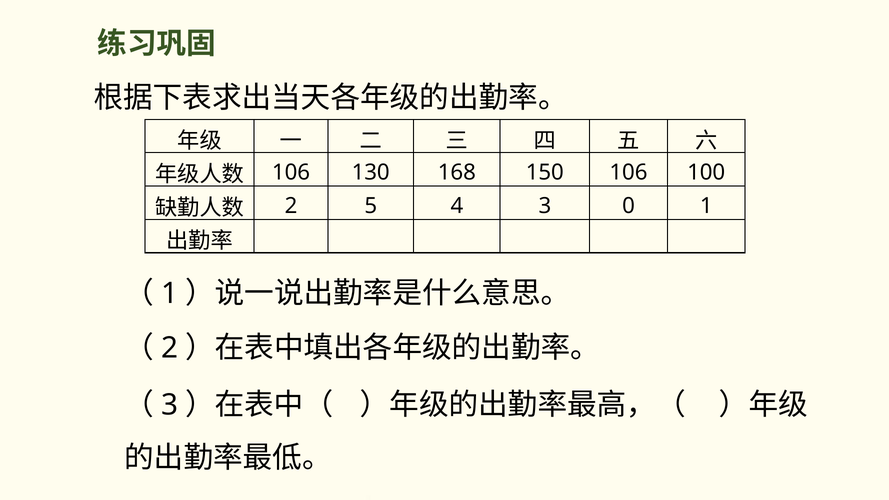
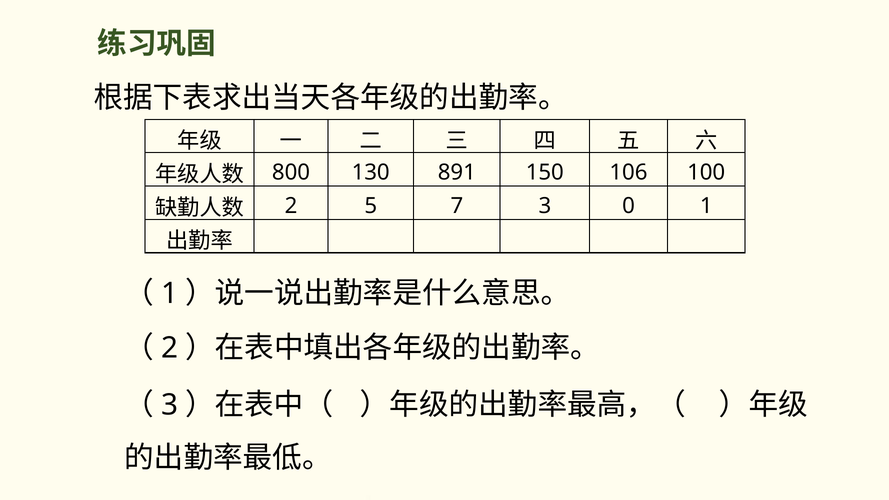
106: 106 -> 800 (291, 172)
168: 168 -> 891 (457, 172)
4: 4 -> 7 (457, 206)
